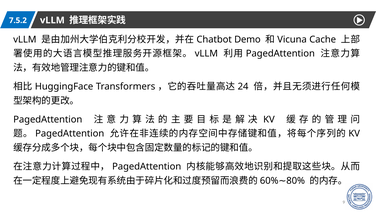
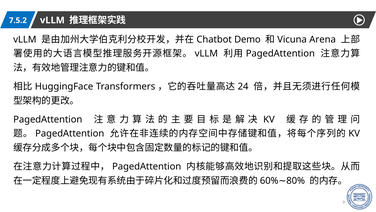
Cache: Cache -> Arena (323, 39)
